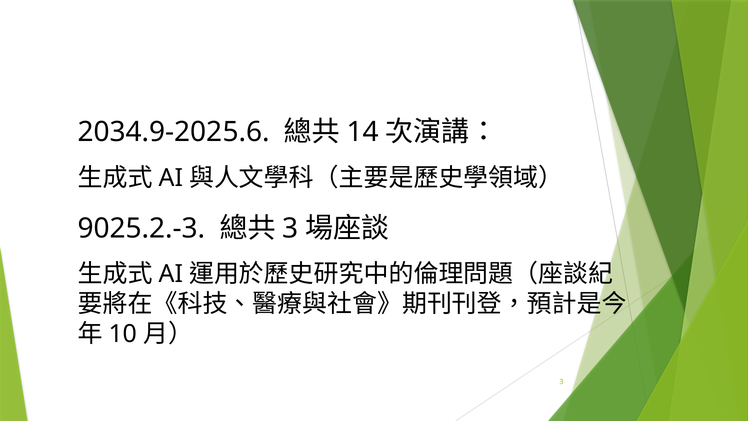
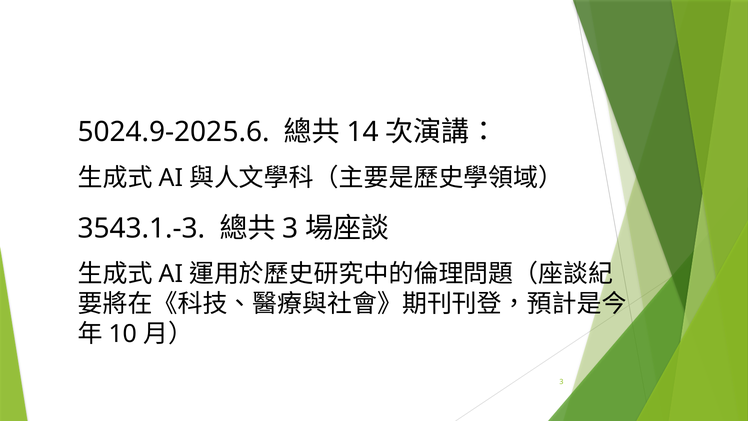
2034.9-2025.6: 2034.9-2025.6 -> 5024.9-2025.6 (174, 132)
9025.2.-3: 9025.2.-3 -> 3543.1.-3 (142, 228)
